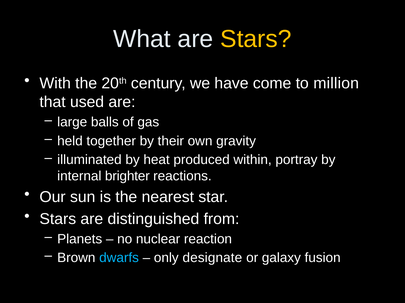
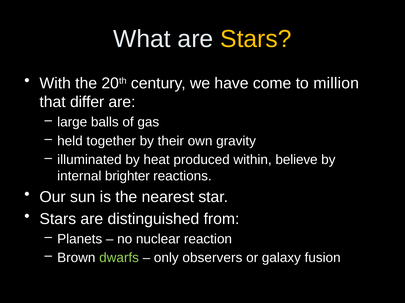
used: used -> differ (87, 102)
portray: portray -> believe (297, 160)
dwarfs colour: light blue -> light green (119, 258)
designate: designate -> observers (212, 258)
